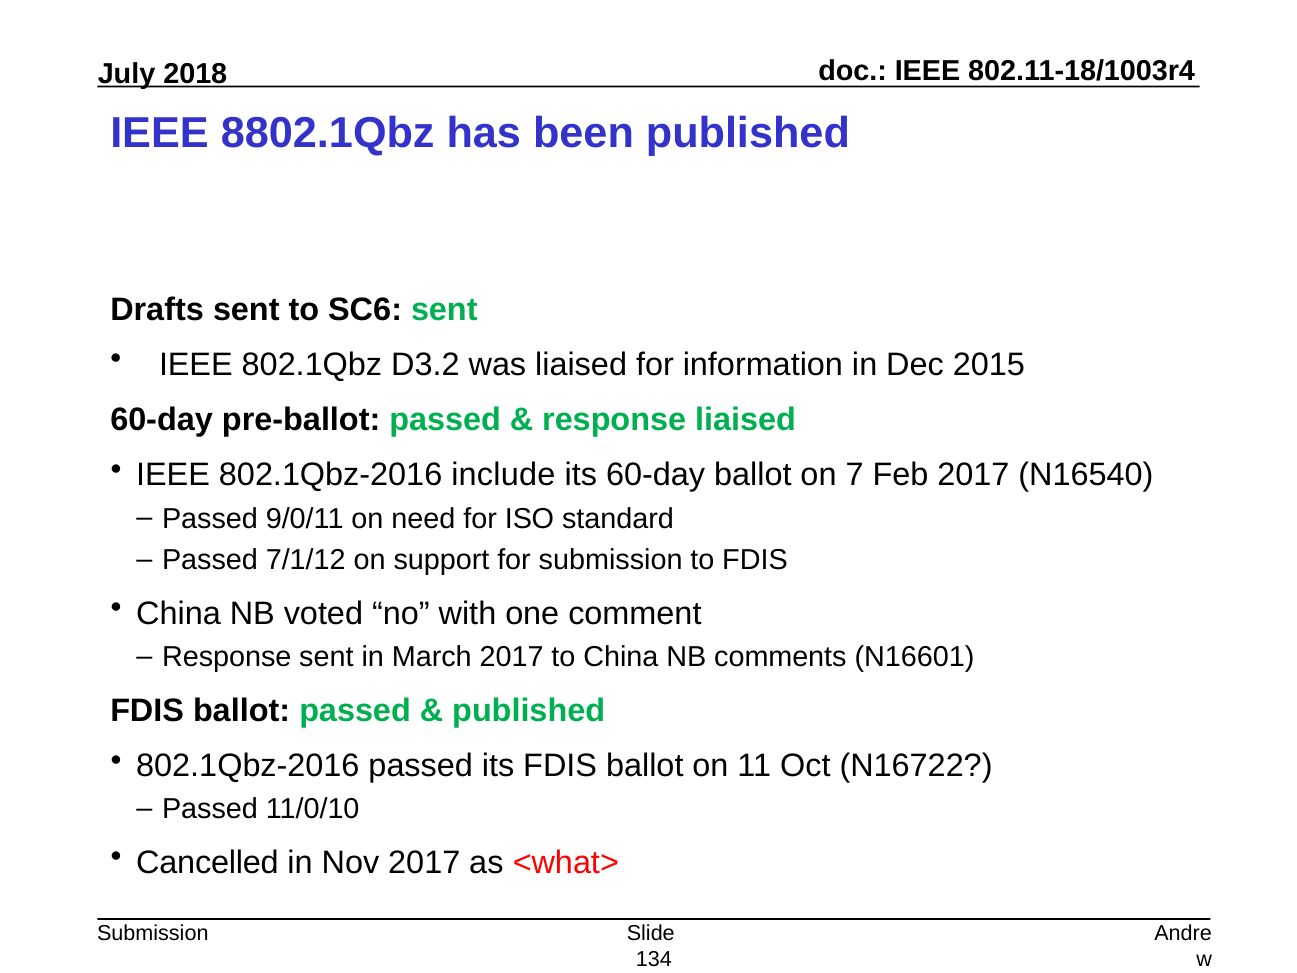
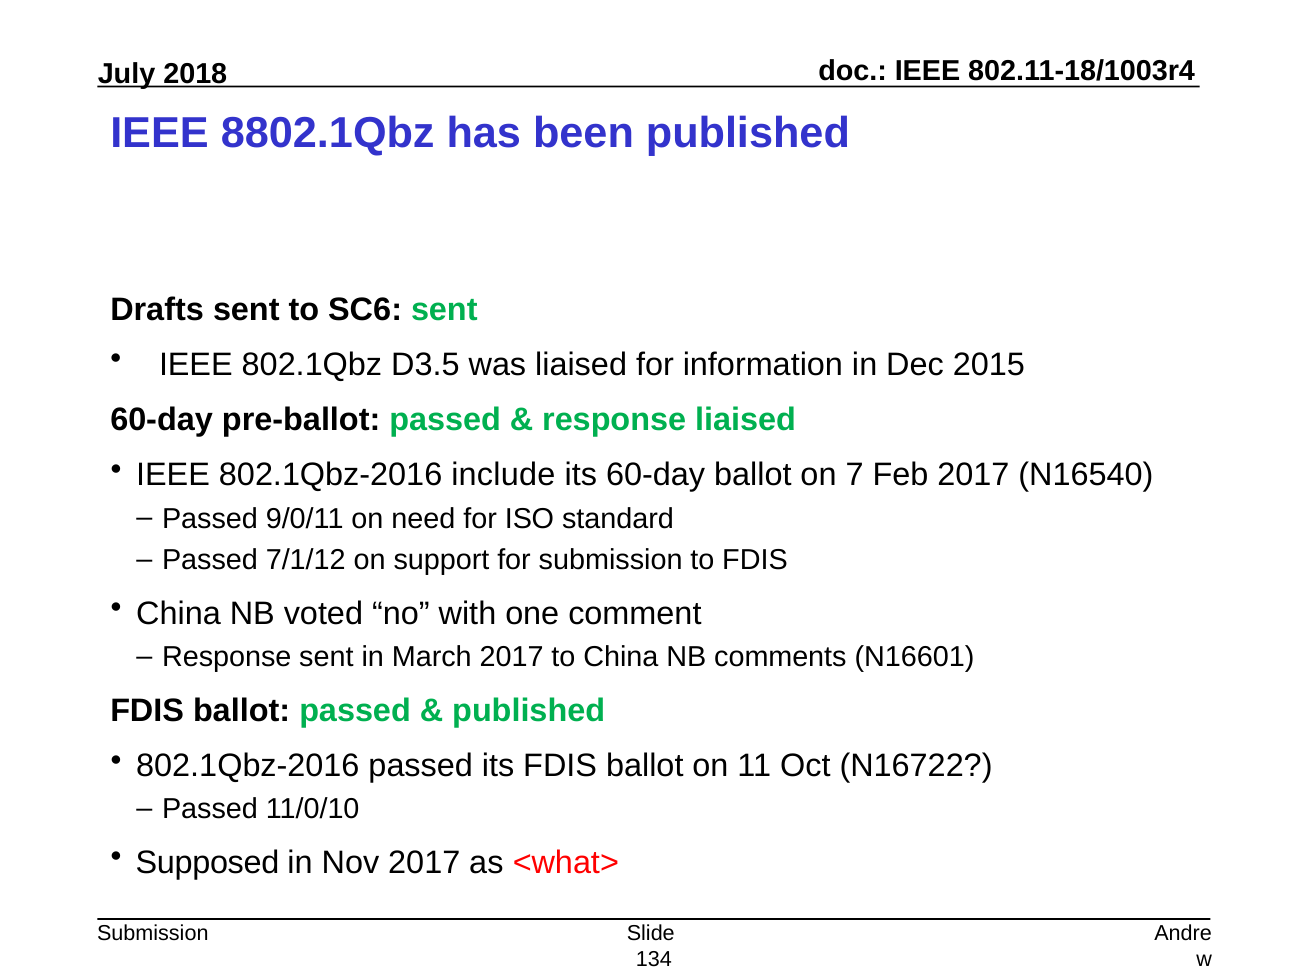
D3.2: D3.2 -> D3.5 (425, 364)
Cancelled: Cancelled -> Supposed (208, 862)
